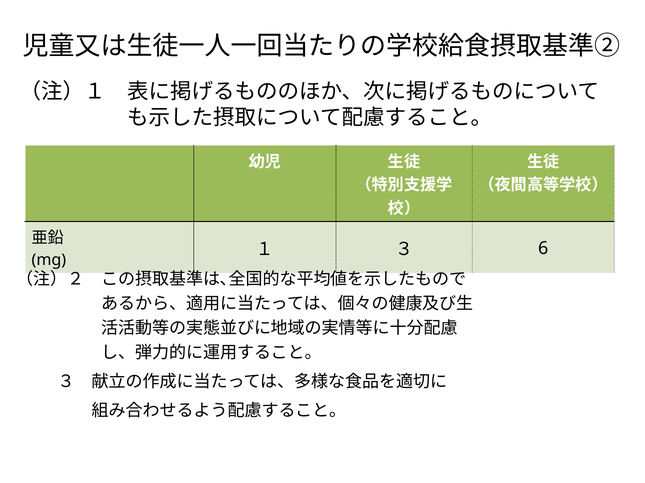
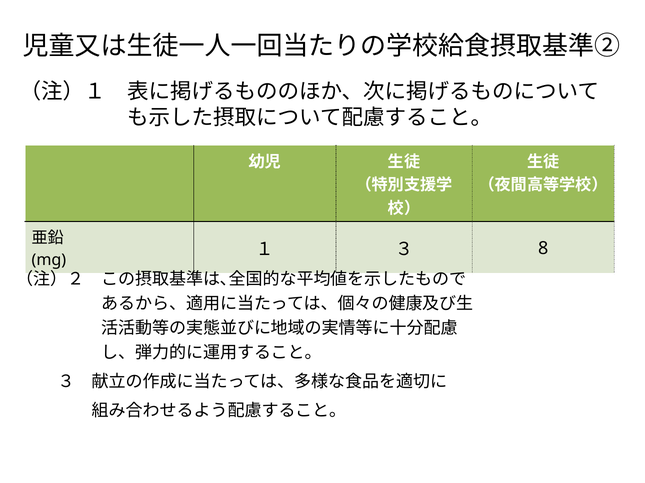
6: 6 -> 8 (543, 249)
